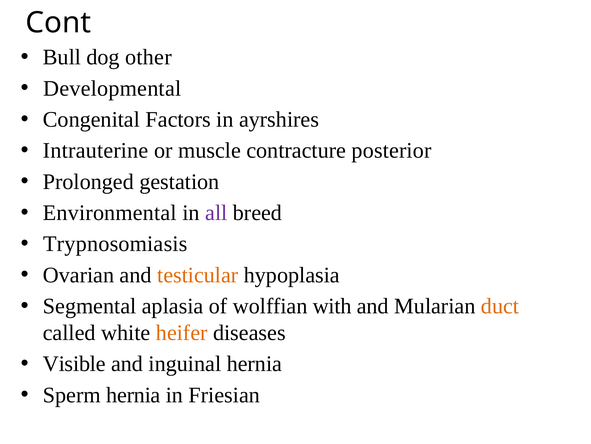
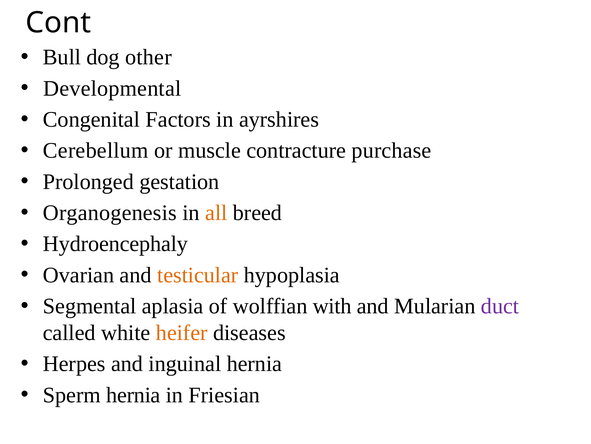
Intrauterine: Intrauterine -> Cerebellum (96, 150)
posterior: posterior -> purchase (391, 150)
Environmental: Environmental -> Organogenesis (110, 213)
all colour: purple -> orange (216, 213)
Trypnosomiasis: Trypnosomiasis -> Hydroencephaly (115, 244)
duct colour: orange -> purple (500, 306)
Visible: Visible -> Herpes (74, 363)
